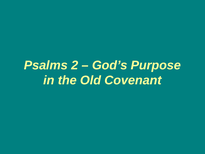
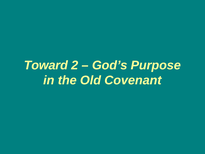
Psalms: Psalms -> Toward (46, 65)
